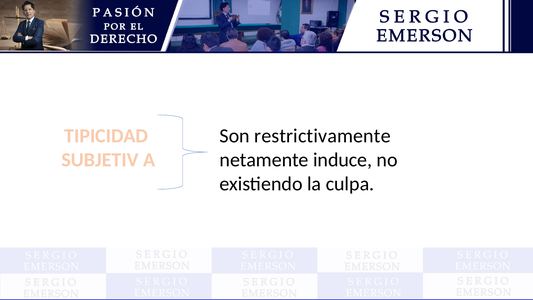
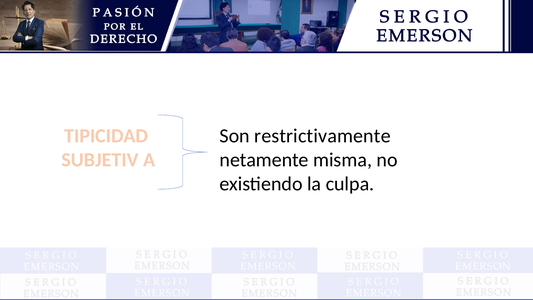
induce: induce -> misma (343, 160)
